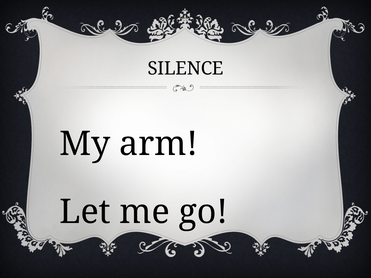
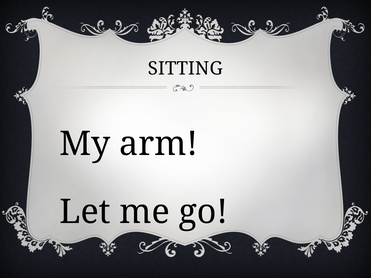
SILENCE: SILENCE -> SITTING (185, 69)
